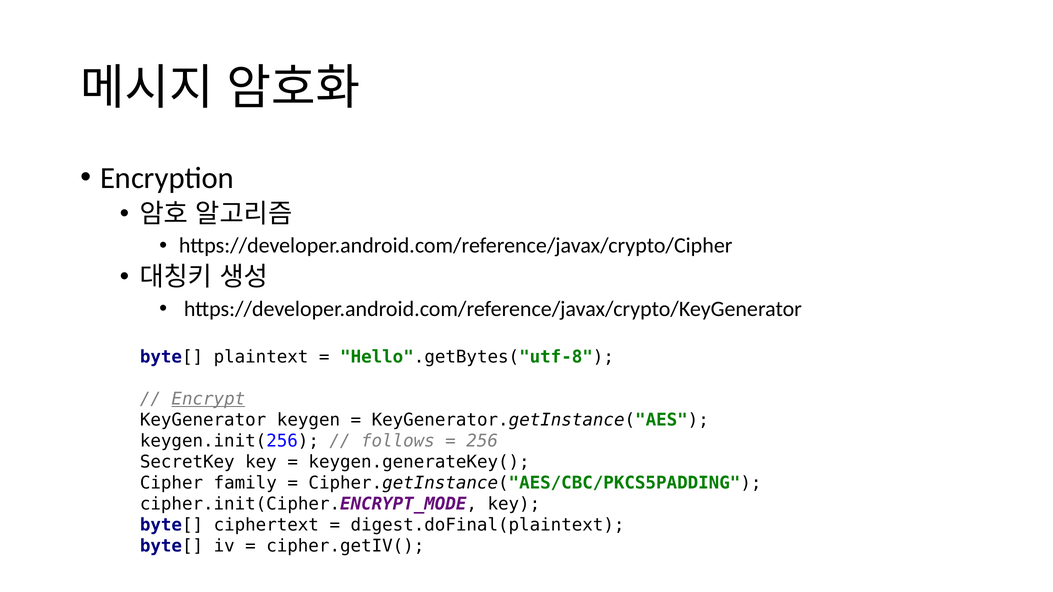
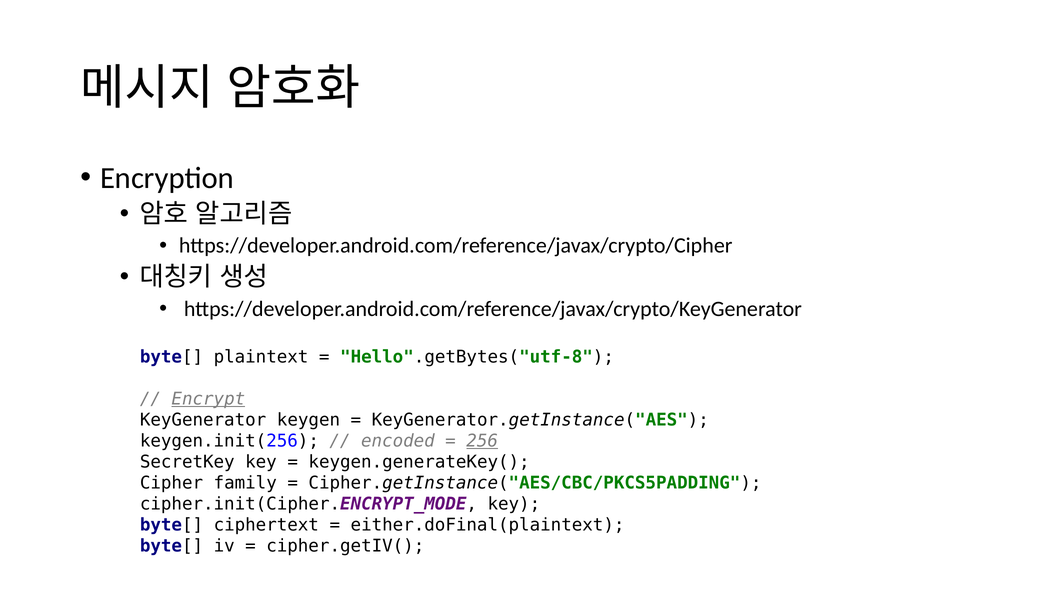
follows: follows -> encoded (398, 441)
256 underline: none -> present (482, 441)
digest.doFinal(plaintext: digest.doFinal(plaintext -> either.doFinal(plaintext (488, 525)
